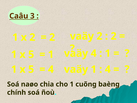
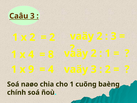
2: 2 -> 3 (114, 36)
5: 5 -> 4 (31, 54)
1: 1 -> 8 (51, 54)
4: 4 -> 2 (94, 53)
5: 5 -> 9 (31, 69)
vaäy 1: 1 -> 3 (94, 69)
4: 4 -> 2 (108, 69)
